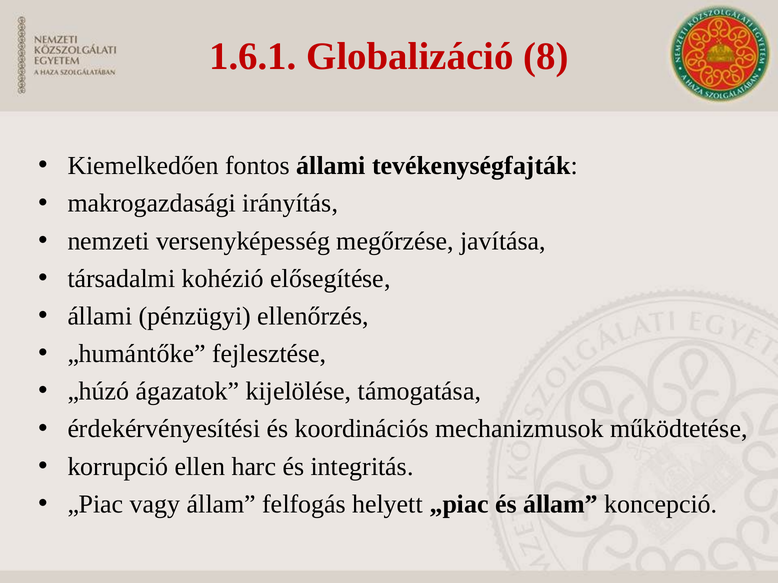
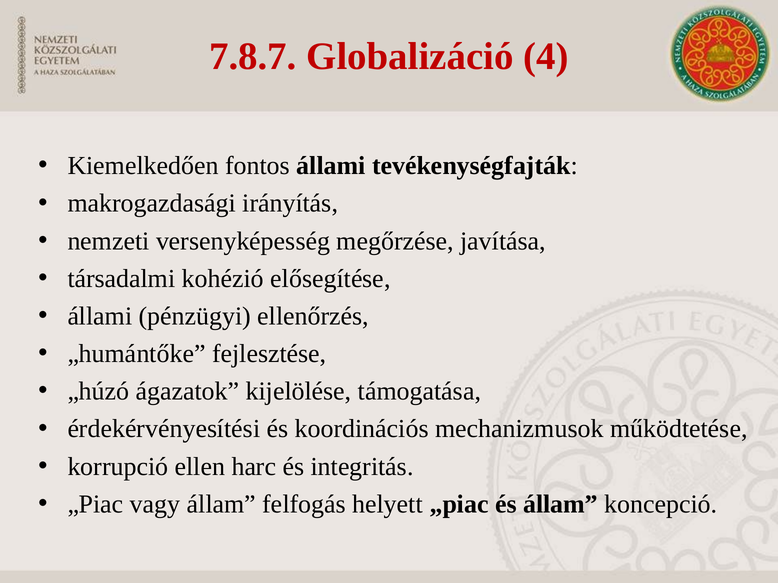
1.6.1: 1.6.1 -> 7.8.7 (253, 57)
8: 8 -> 4 (546, 57)
